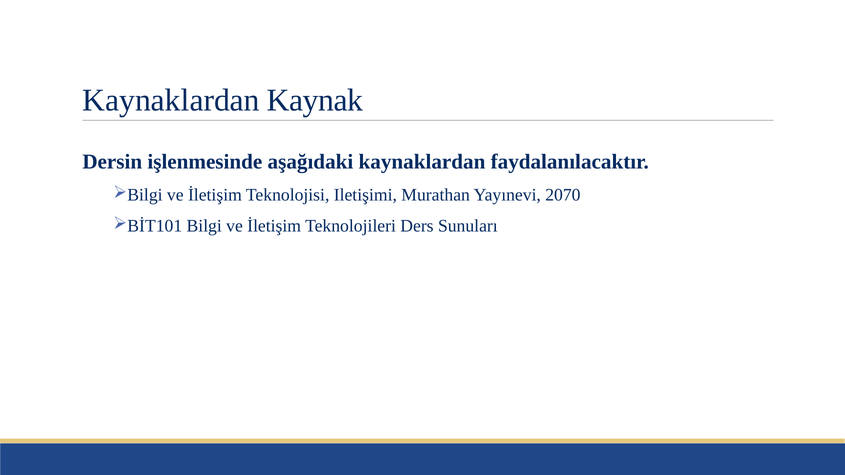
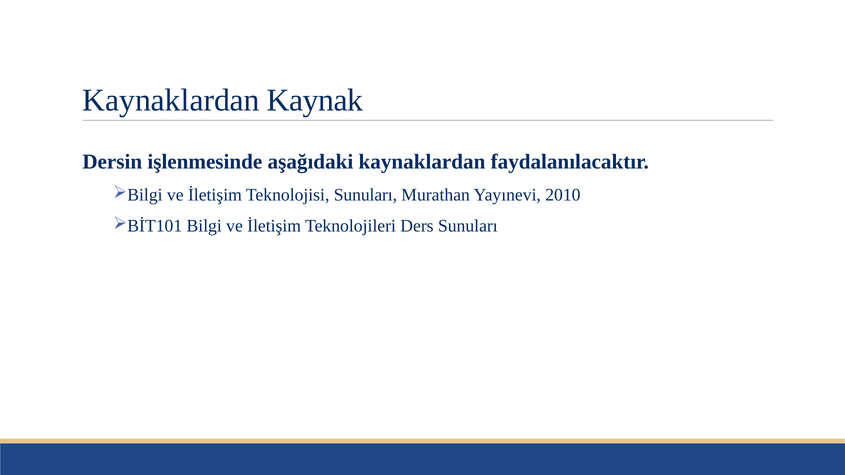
Teknolojisi Iletişimi: Iletişimi -> Sunuları (365, 195)
2070: 2070 -> 2010 (563, 195)
